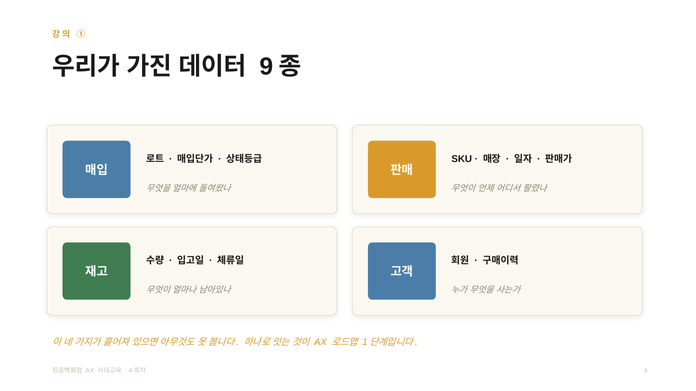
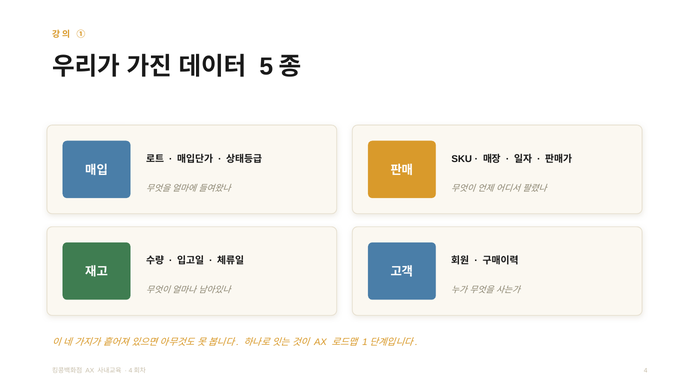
9: 9 -> 5 (266, 67)
